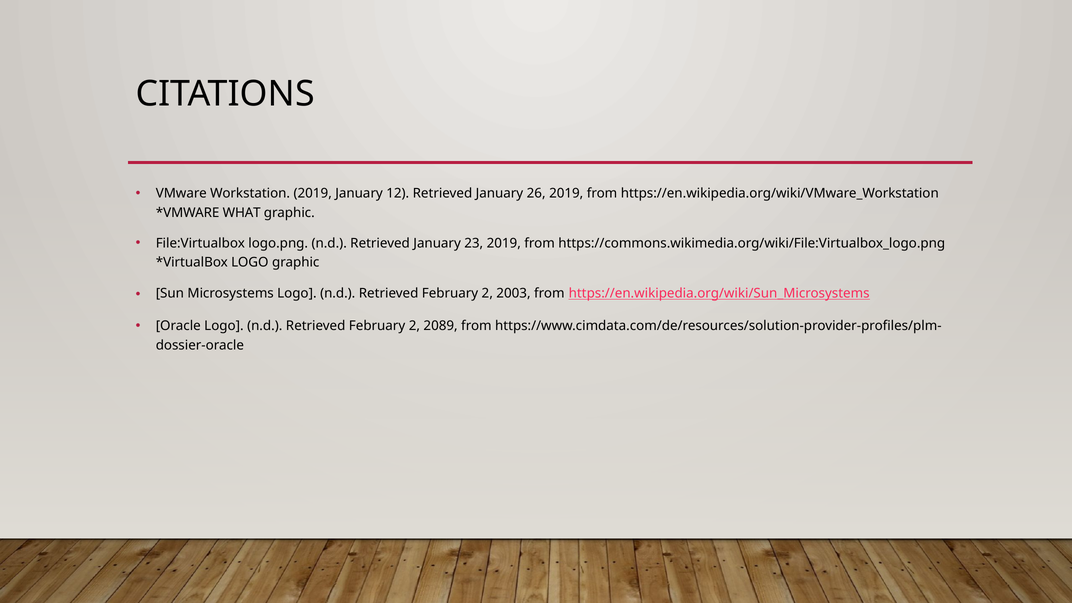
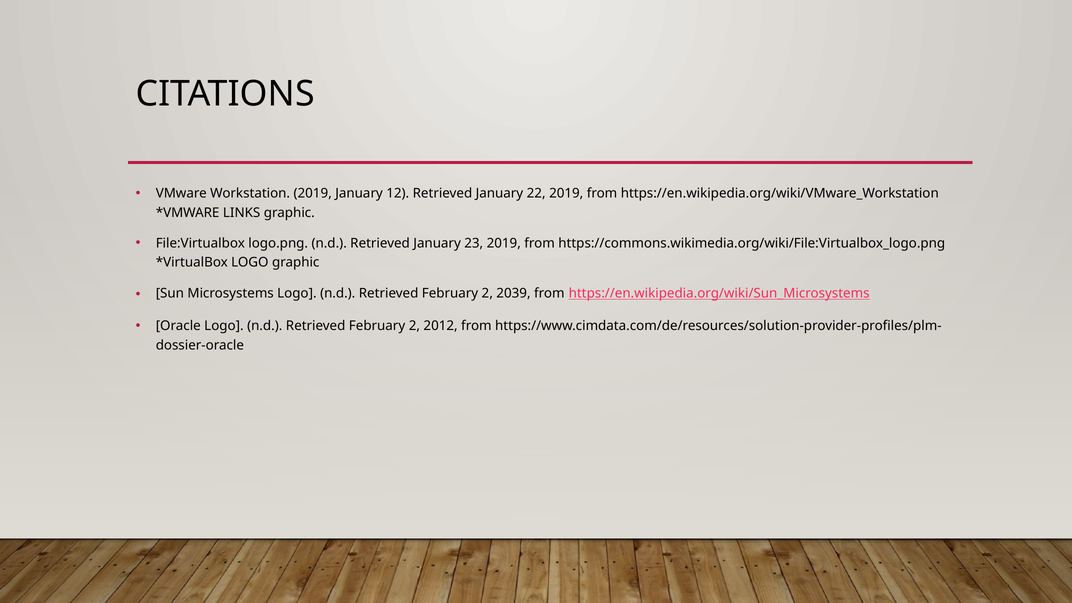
26: 26 -> 22 (536, 193)
WHAT: WHAT -> LINKS (242, 213)
2003: 2003 -> 2039 (513, 293)
2089: 2089 -> 2012 (441, 326)
